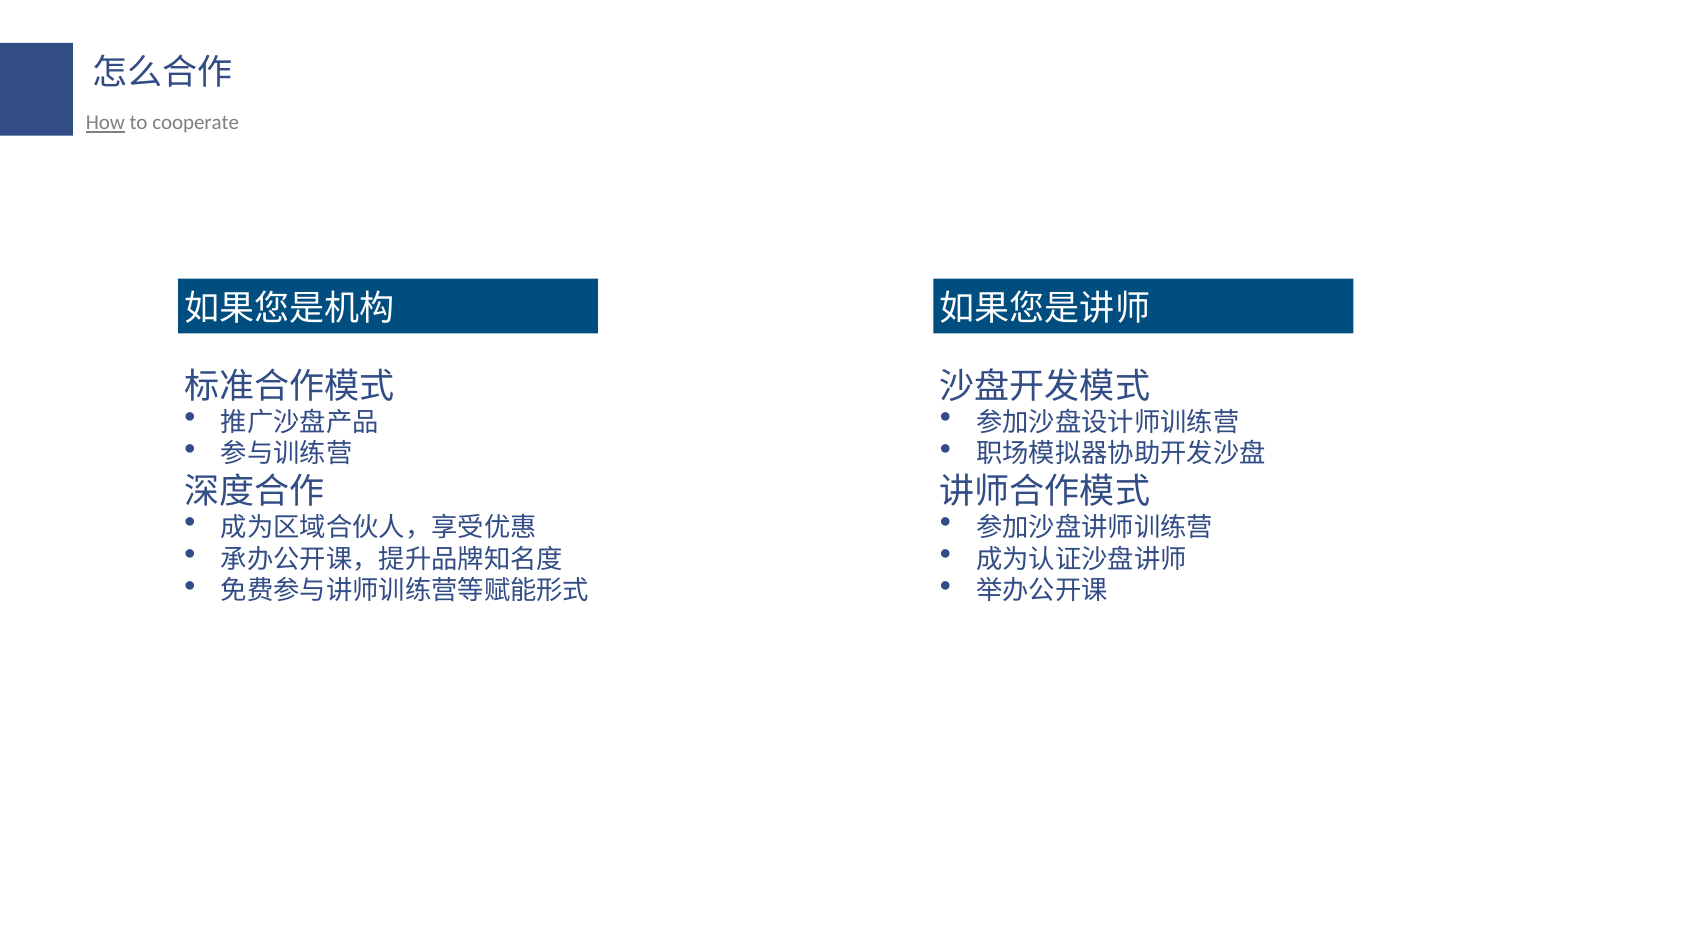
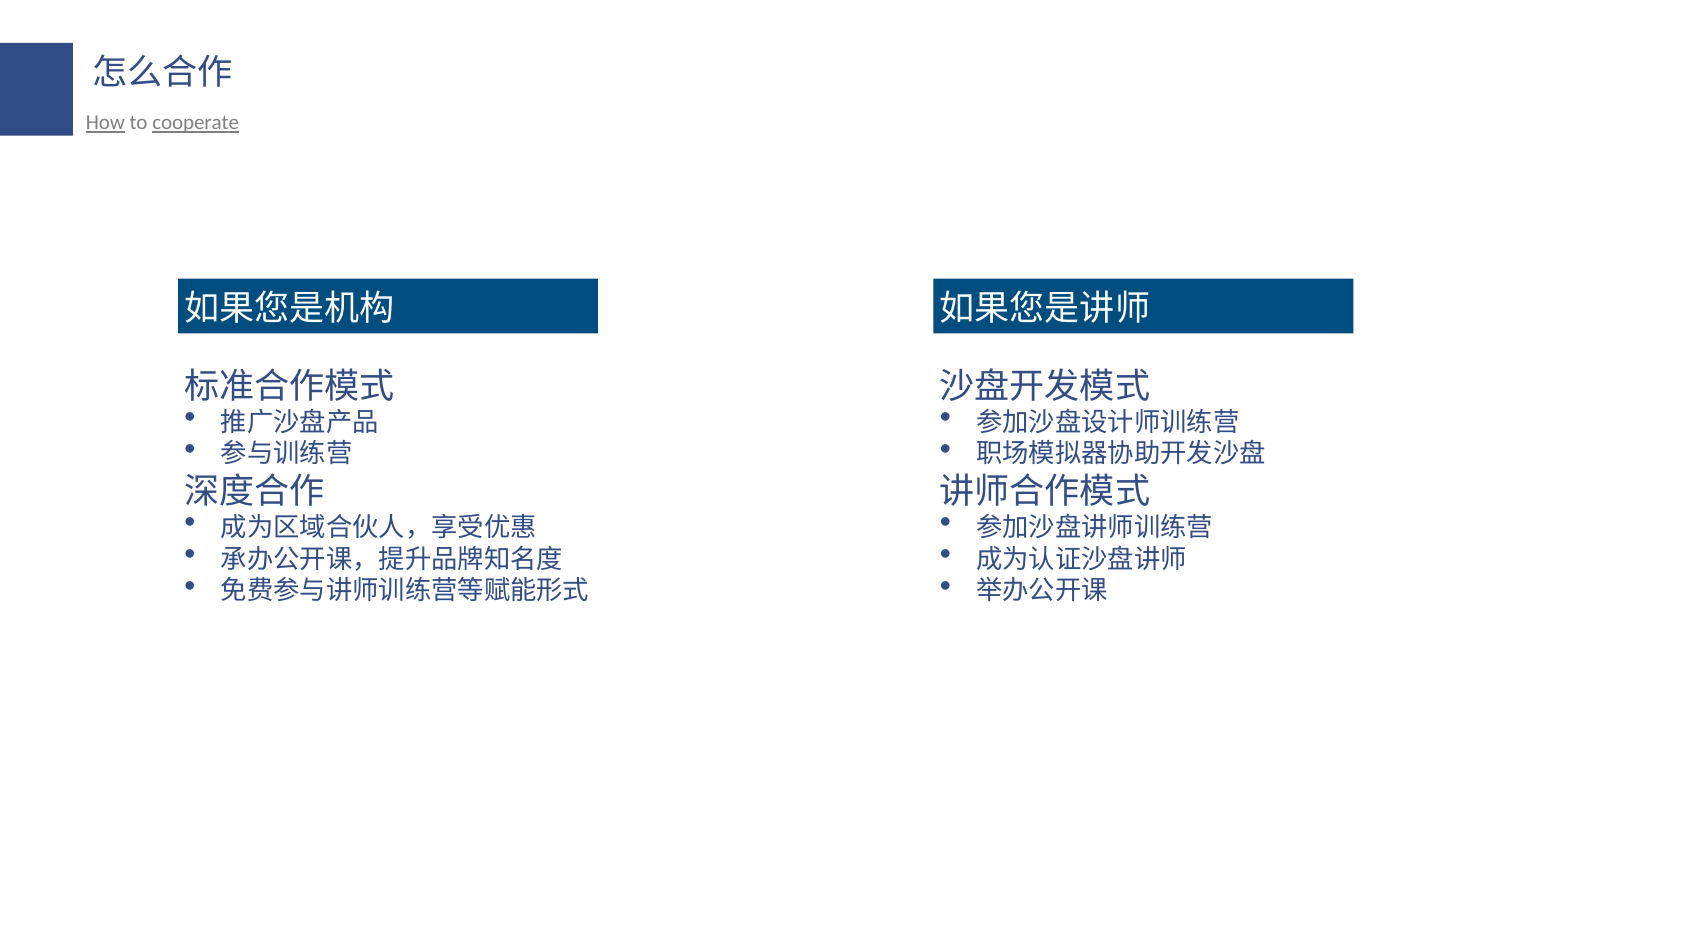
cooperate underline: none -> present (196, 123)
